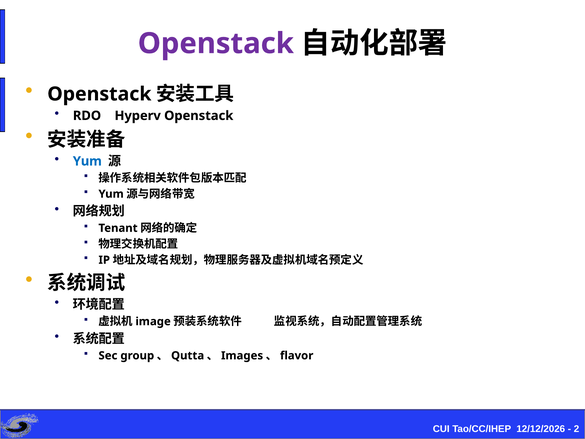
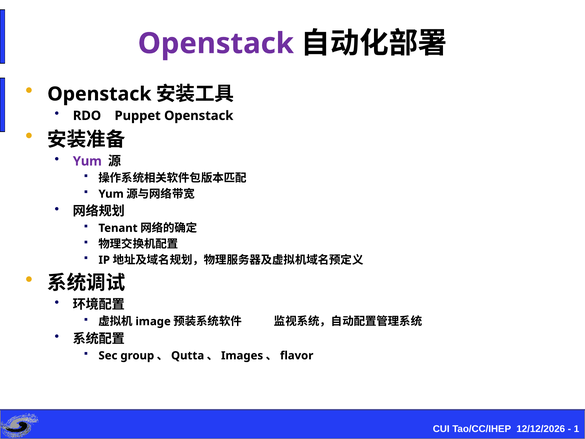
Hyperv: Hyperv -> Puppet (138, 116)
Yum colour: blue -> purple (87, 161)
2: 2 -> 1 (576, 429)
